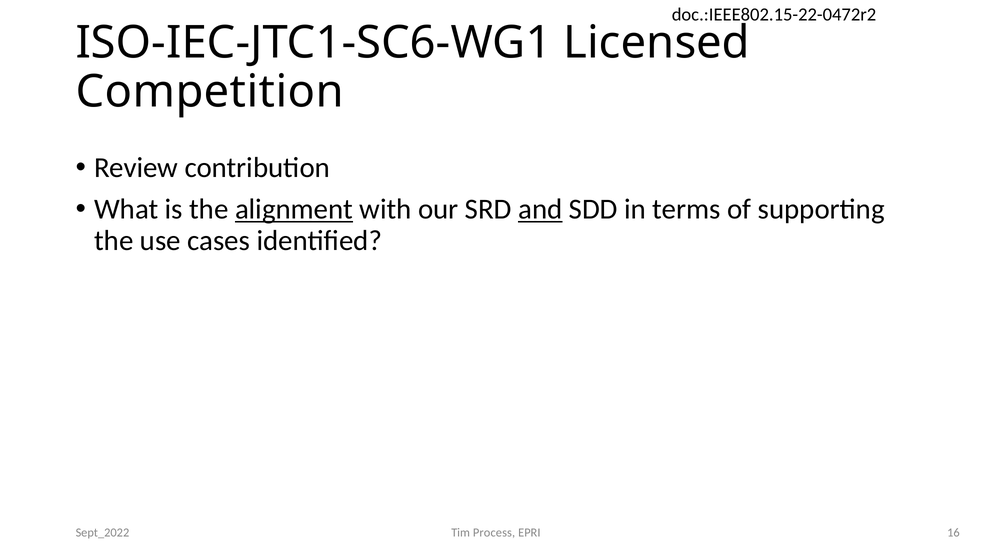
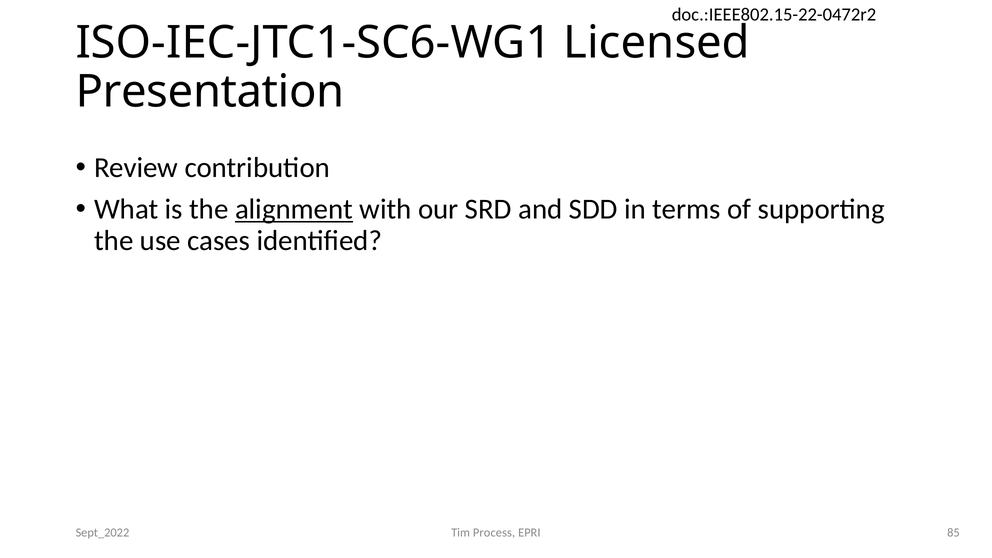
Competition: Competition -> Presentation (210, 92)
and underline: present -> none (540, 209)
16: 16 -> 85 (953, 533)
